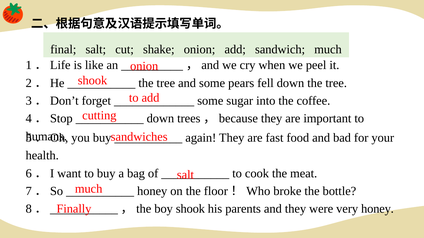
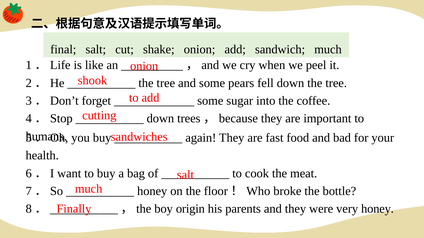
boy shook: shook -> origin (190, 209)
